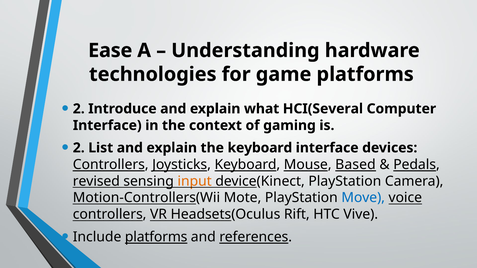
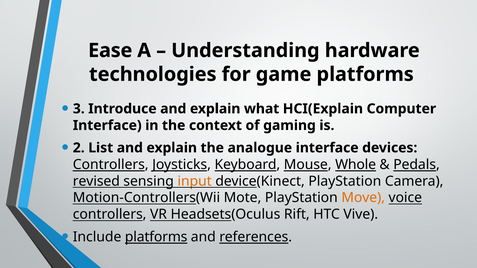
2: 2 -> 3 (79, 109)
HCI(Several: HCI(Several -> HCI(Explain (323, 109)
the keyboard: keyboard -> analogue (260, 148)
Based: Based -> Whole (356, 165)
Move colour: blue -> orange (363, 198)
